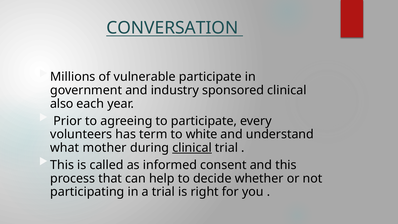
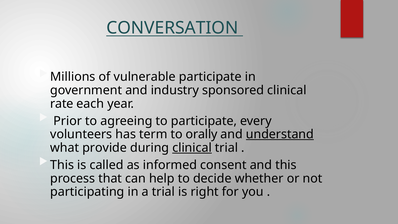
also: also -> rate (62, 104)
white: white -> orally (202, 134)
understand underline: none -> present (280, 134)
mother: mother -> provide (105, 148)
